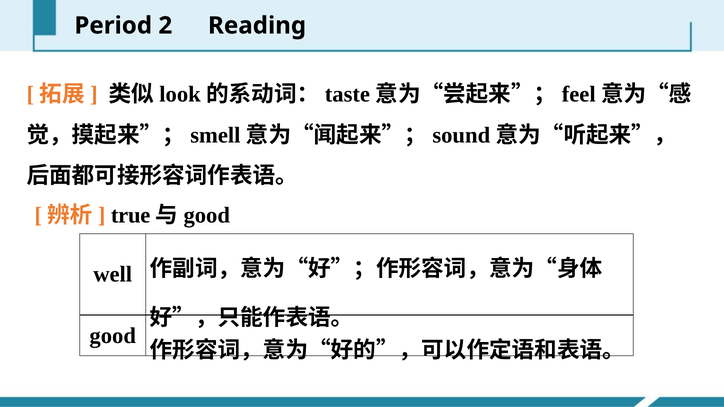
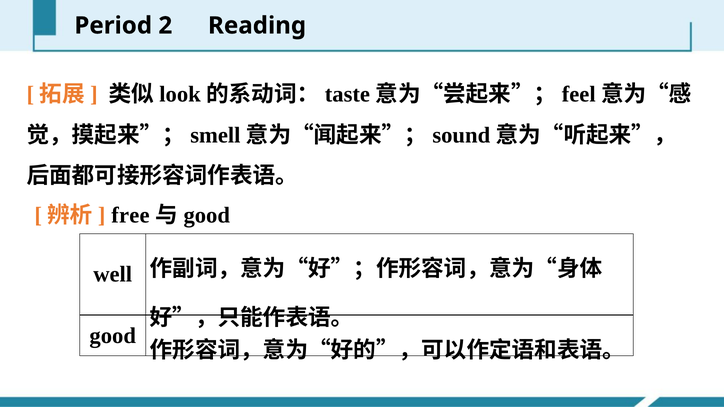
true: true -> free (130, 216)
